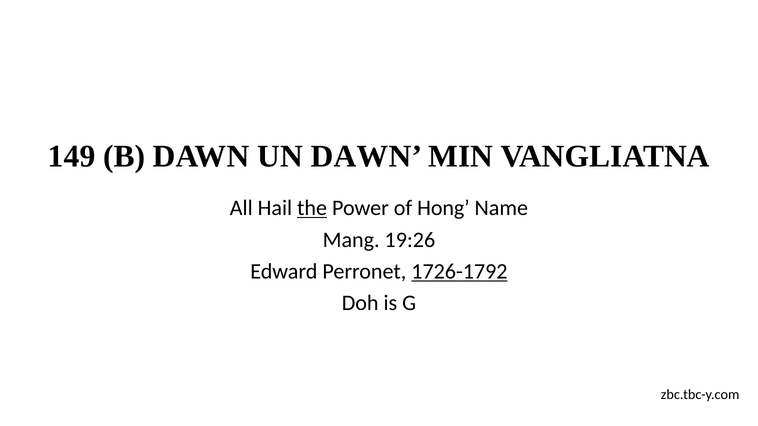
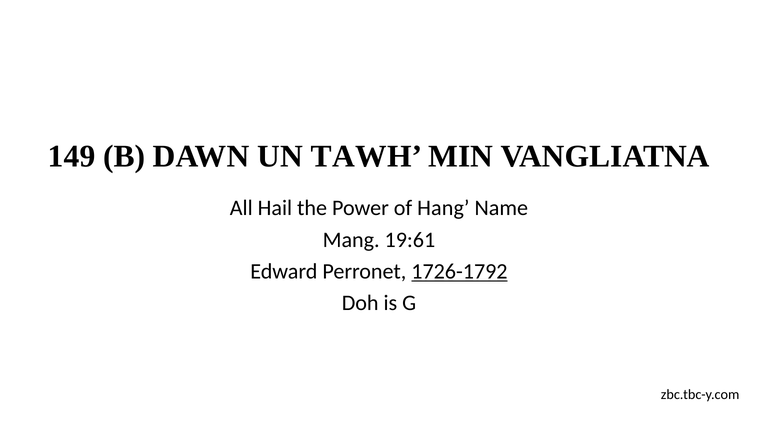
UN DAWN: DAWN -> TAWH (367, 156)
the underline: present -> none (312, 208)
Hong: Hong -> Hang (443, 208)
19:26: 19:26 -> 19:61 (410, 240)
